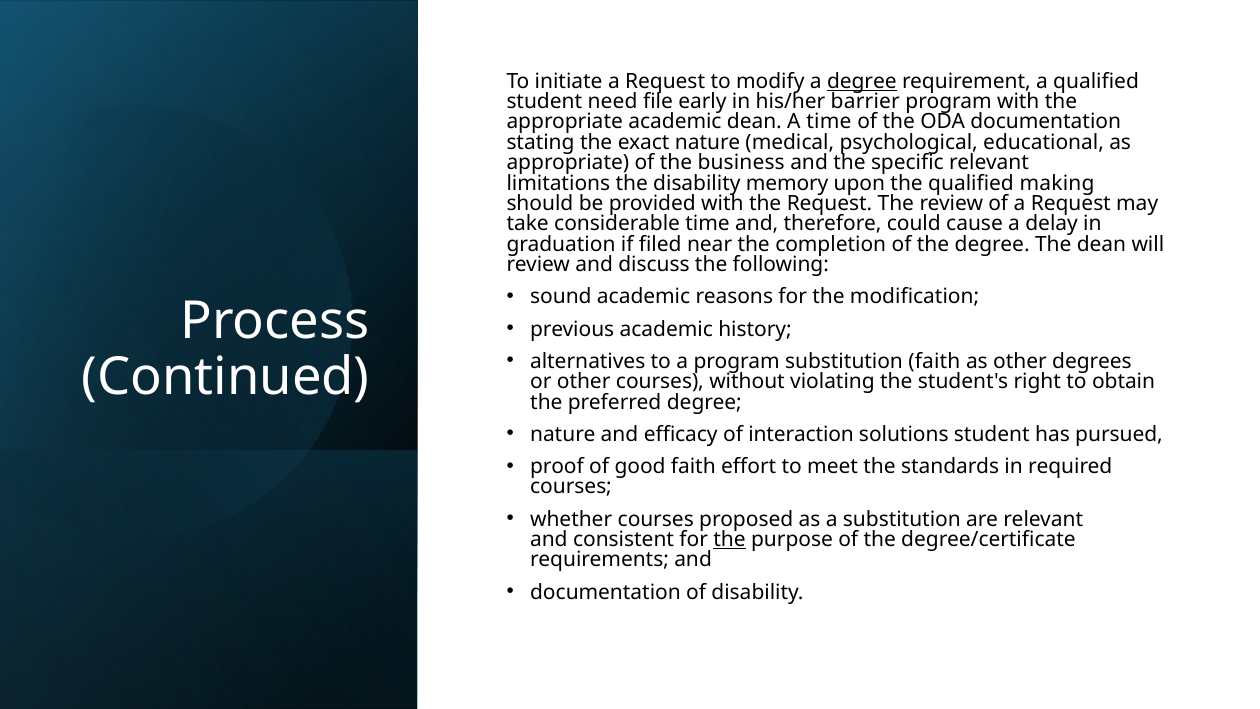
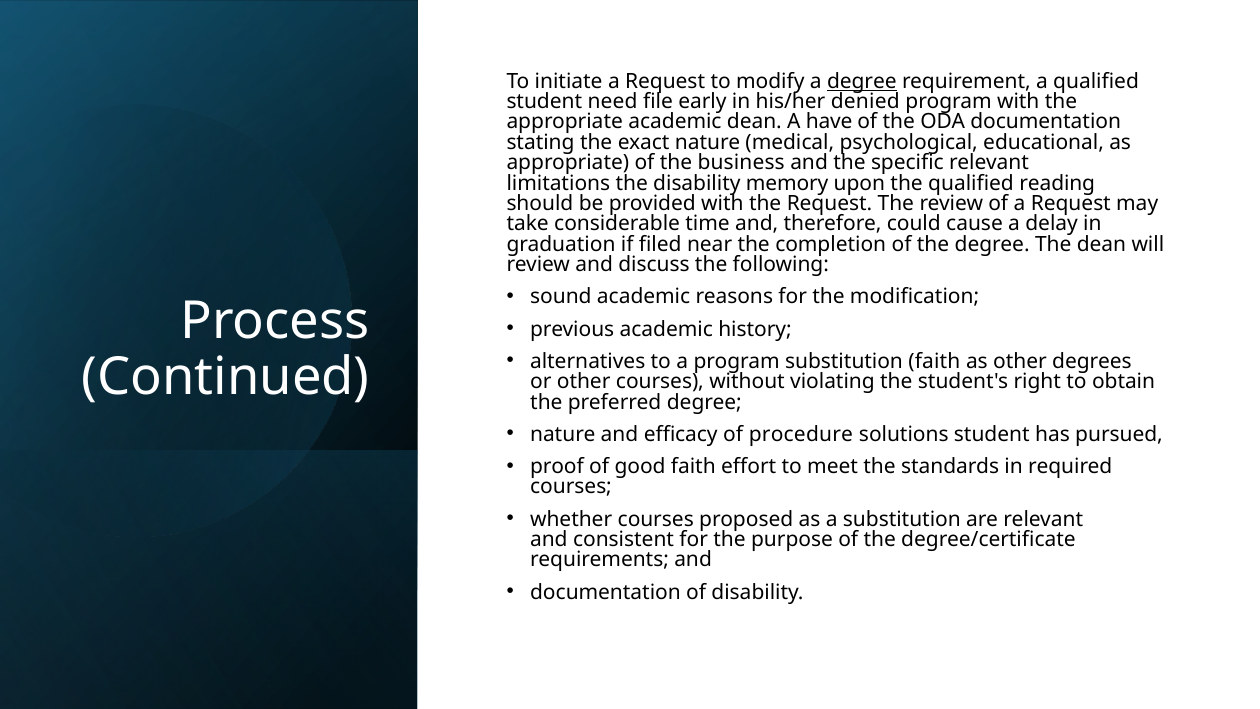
barrier: barrier -> denied (865, 102)
A time: time -> have (829, 122)
making: making -> reading (1057, 183)
interaction: interaction -> procedure (801, 434)
the underline: present -> none (729, 539)
